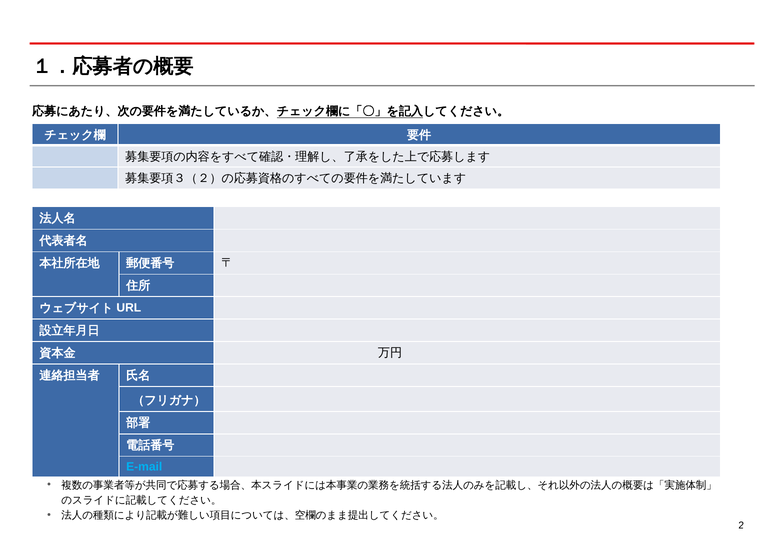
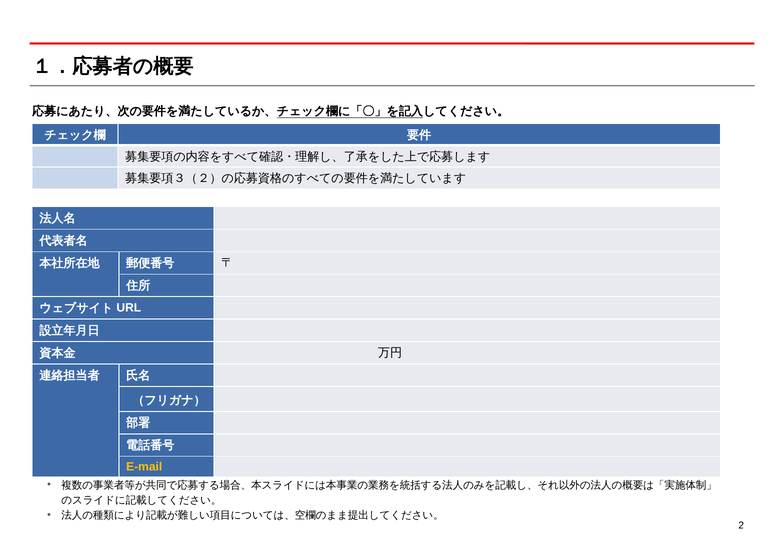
E-mail colour: light blue -> yellow (144, 467)
